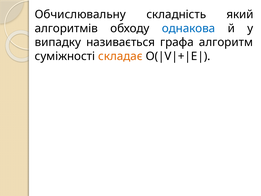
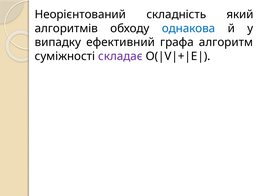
Обчислювальну: Обчислювальну -> Неорієнтований (80, 14)
називається: називається -> ефективний (121, 42)
складає colour: orange -> purple (120, 56)
